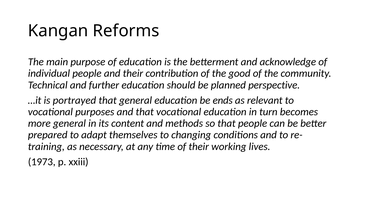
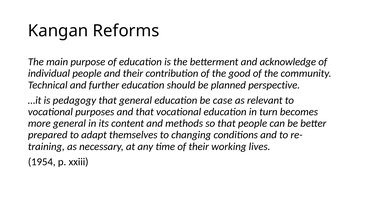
portrayed: portrayed -> pedagogy (74, 101)
ends: ends -> case (223, 101)
1973: 1973 -> 1954 (42, 162)
